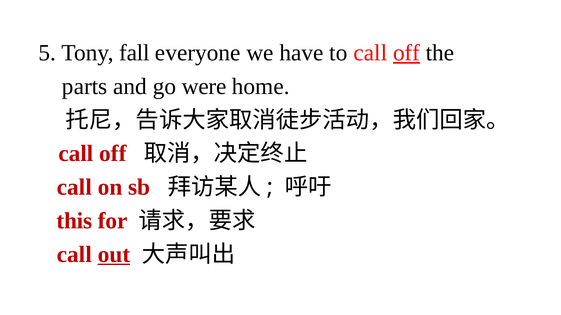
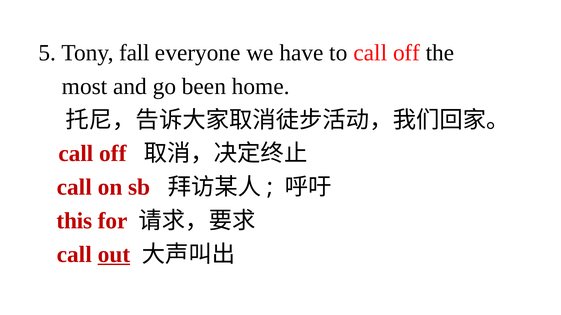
off underline: present -> none (407, 53)
parts: parts -> most (85, 87)
were: were -> been (204, 87)
